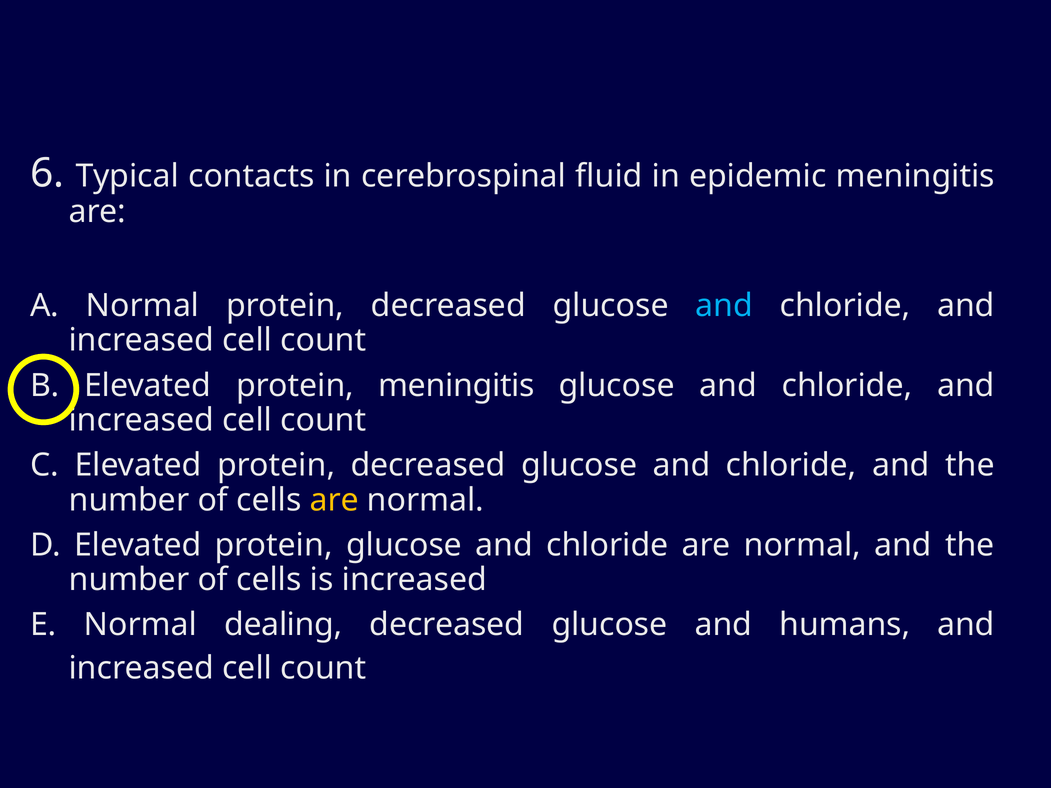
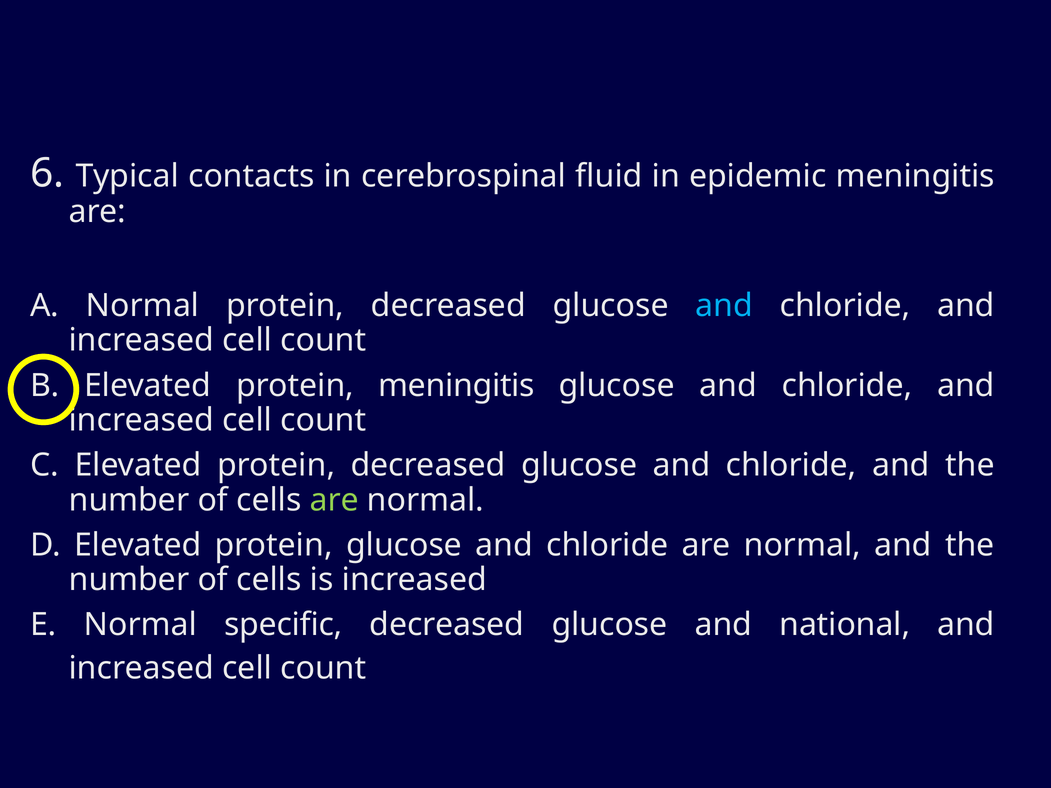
are colour: yellow -> light green (334, 500)
dealing: dealing -> specific (283, 625)
humans: humans -> national (845, 625)
